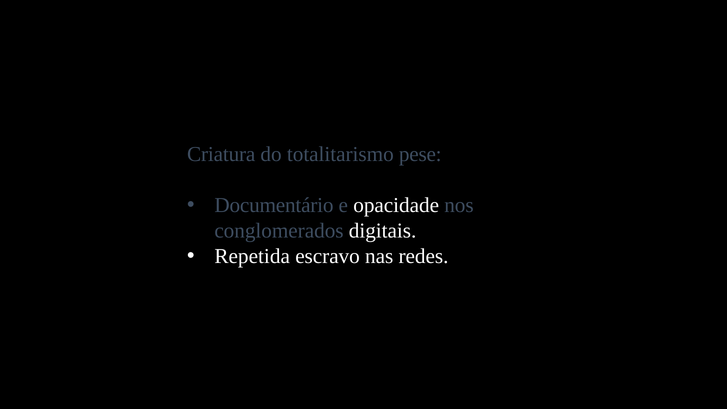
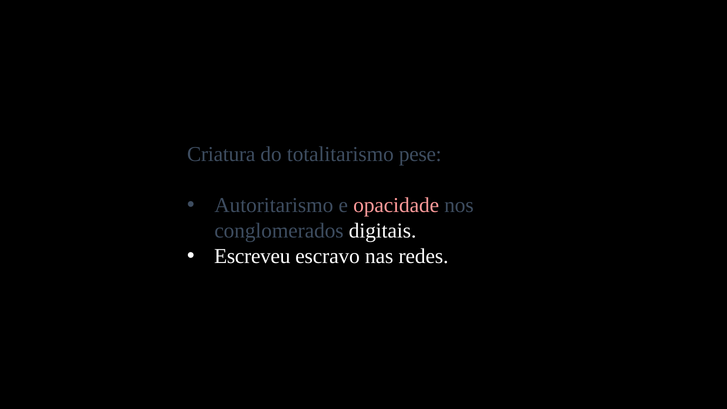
Documentário: Documentário -> Autoritarismo (274, 205)
opacidade colour: white -> pink (396, 205)
Repetida: Repetida -> Escreveu (252, 256)
